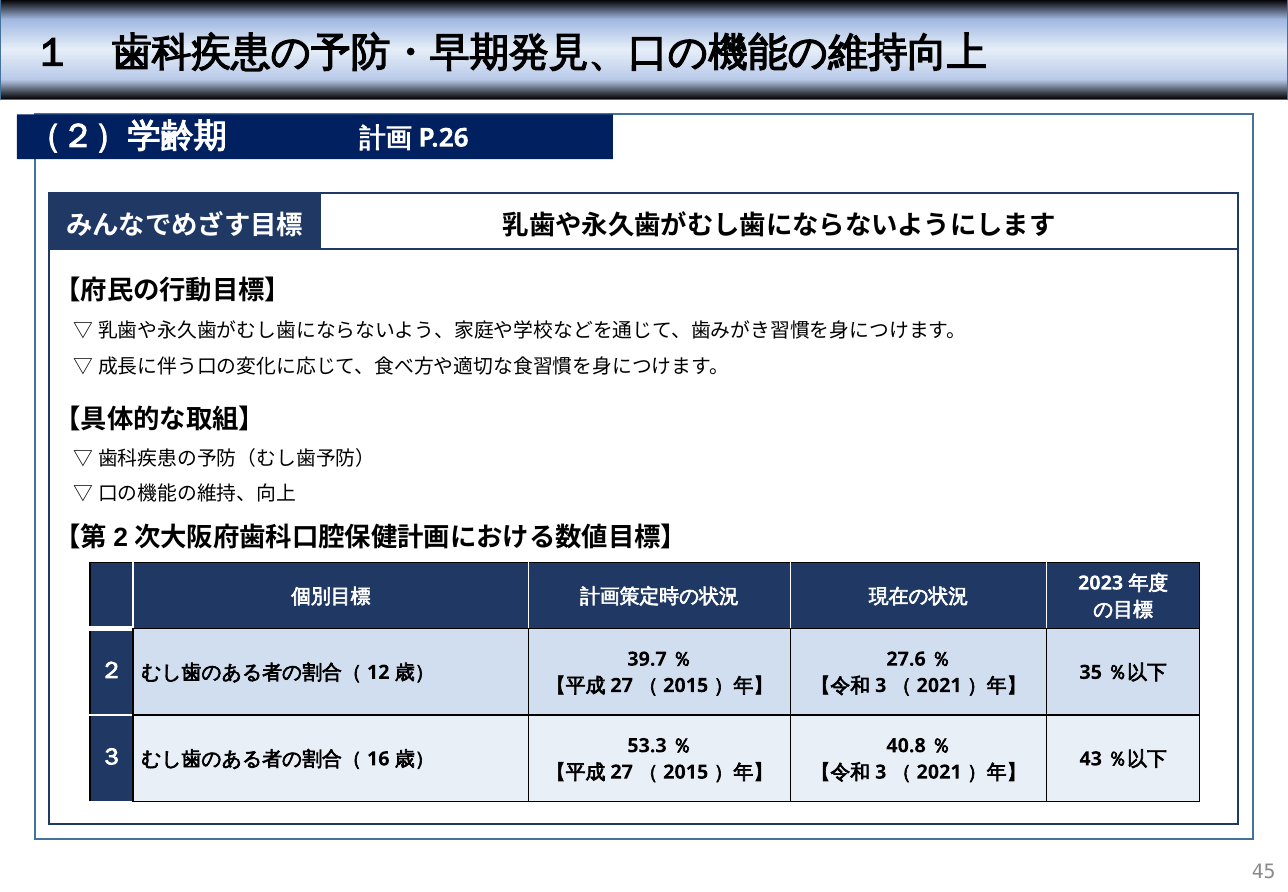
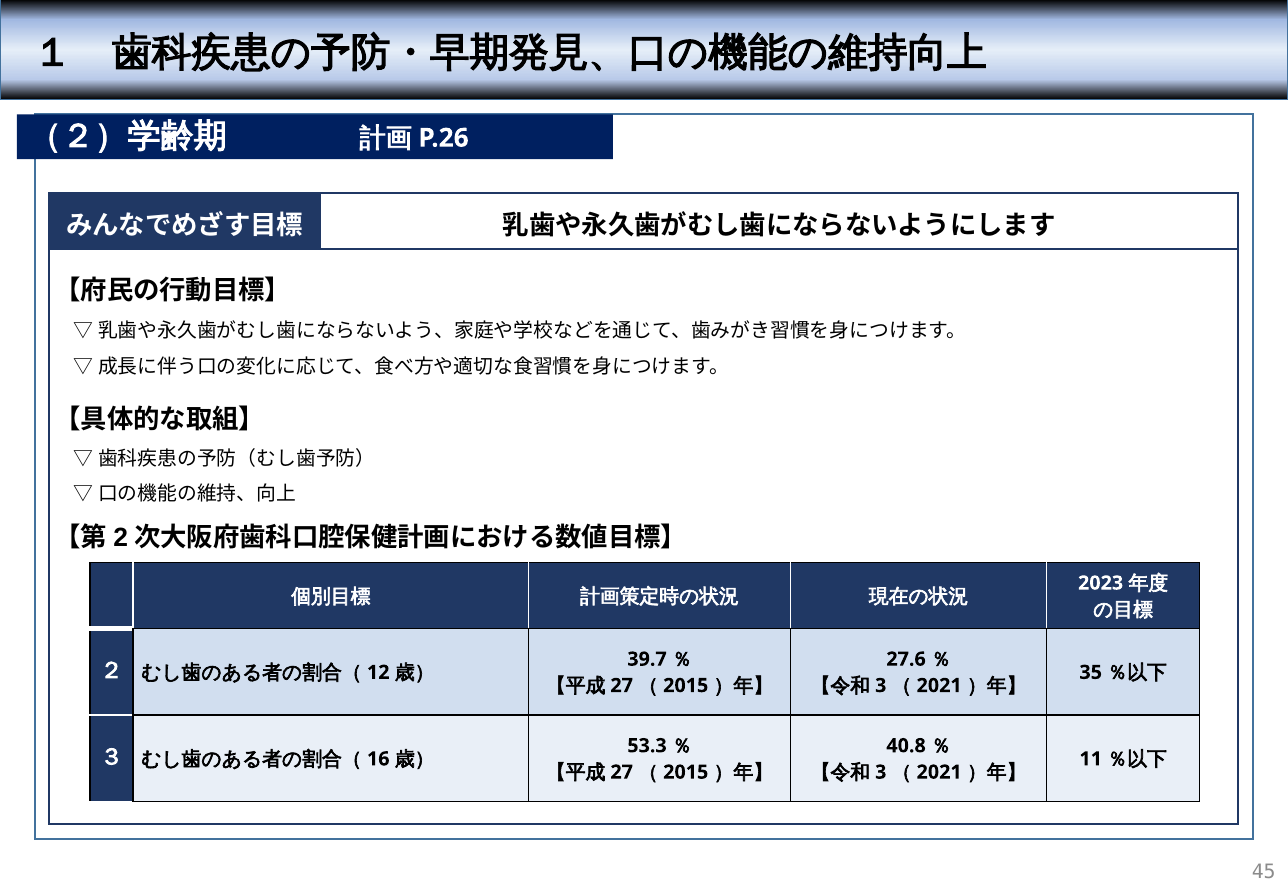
43: 43 -> 11 (1091, 759)
